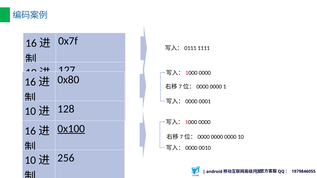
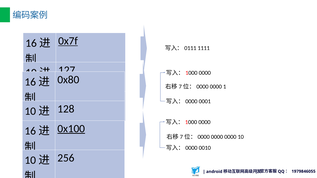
0x7f underline: none -> present (68, 41)
